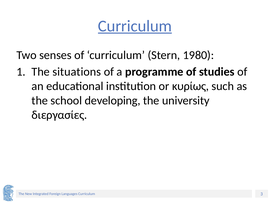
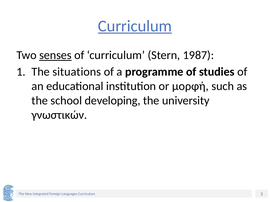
senses underline: none -> present (55, 55)
1980: 1980 -> 1987 (198, 55)
κυρίως: κυρίως -> μορφή (190, 86)
διεργασίες: διεργασίες -> γνωστικών (59, 115)
